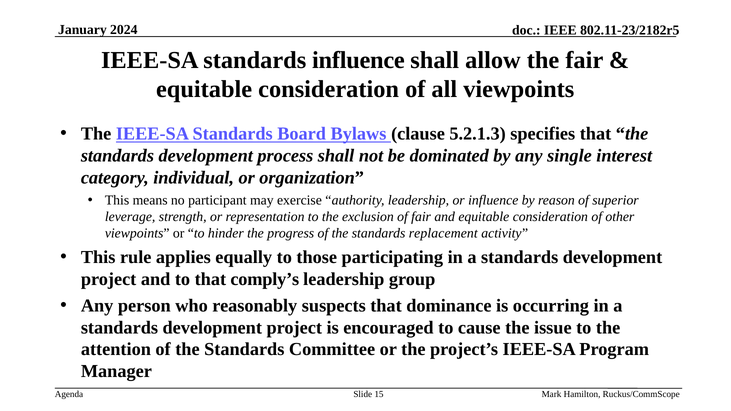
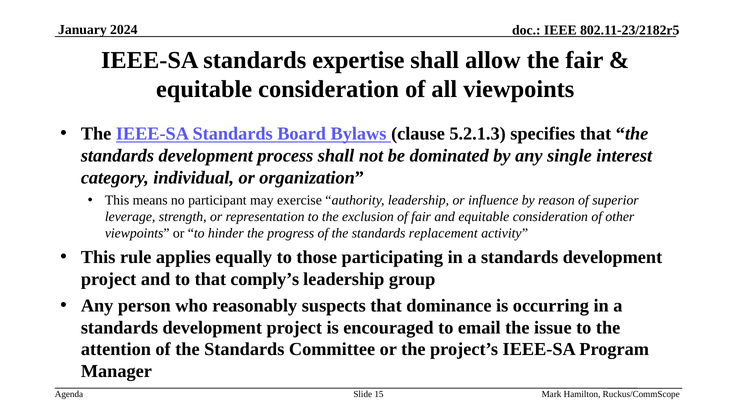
standards influence: influence -> expertise (358, 60)
cause: cause -> email (479, 328)
